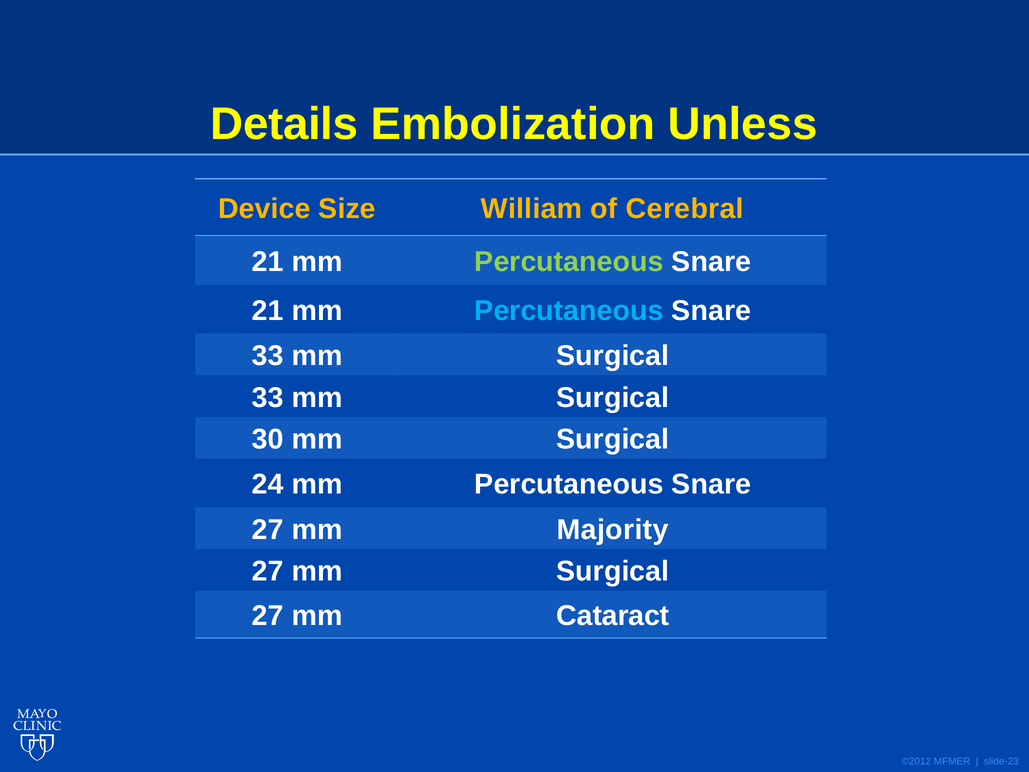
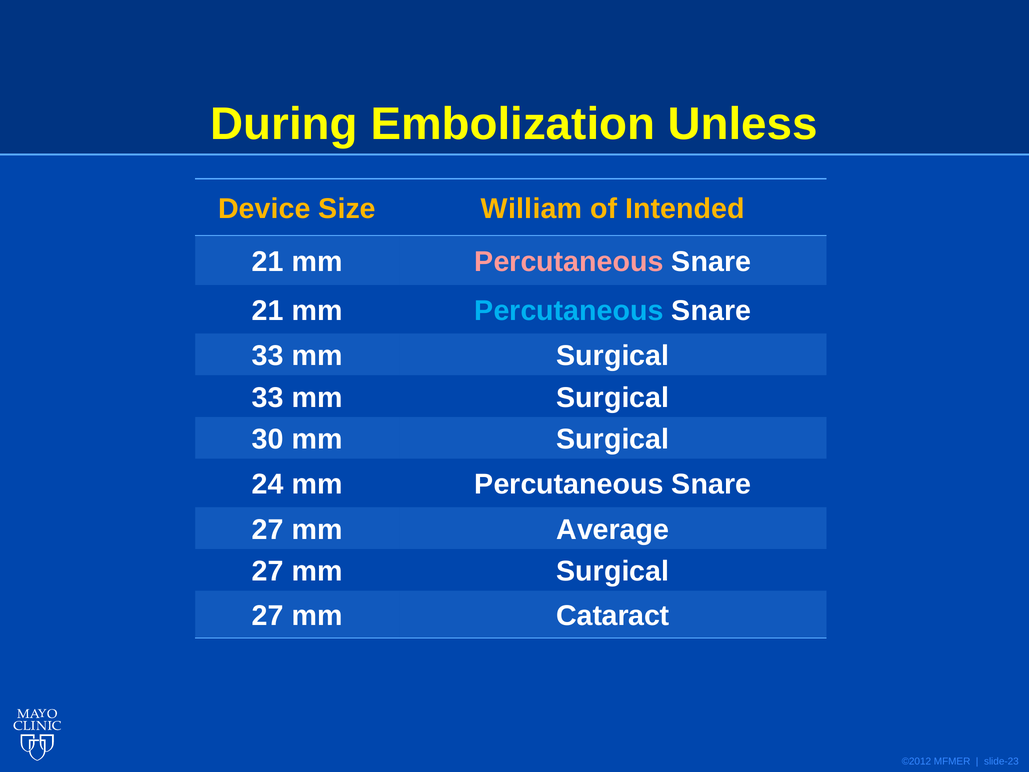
Details: Details -> During (284, 124)
Cerebral: Cerebral -> Intended (685, 209)
Percutaneous colour: light green -> pink (569, 262)
Majority: Majority -> Average (613, 529)
